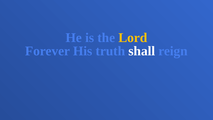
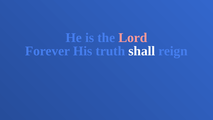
Lord colour: yellow -> pink (133, 38)
